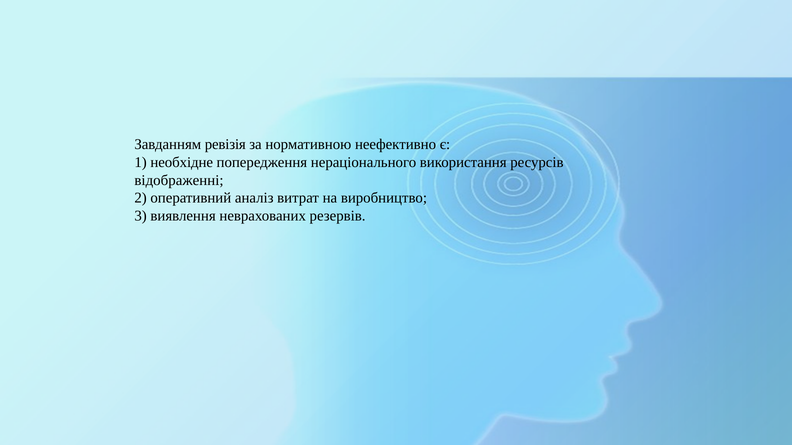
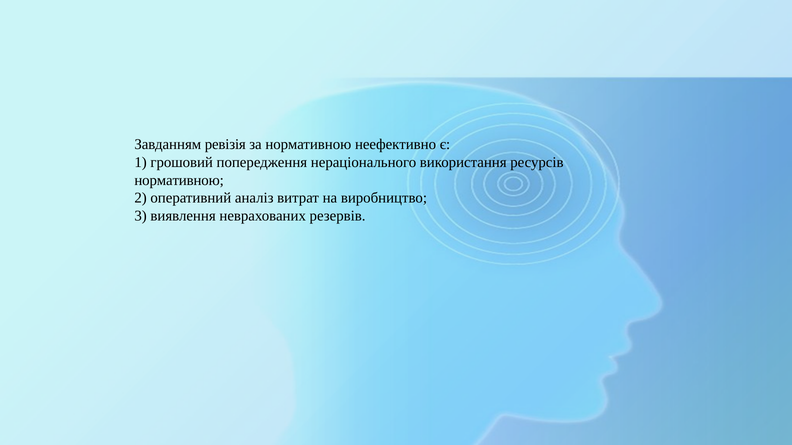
необхідне: необхідне -> грошовий (182, 163)
відображенні: відображенні -> нормативною (179, 180)
